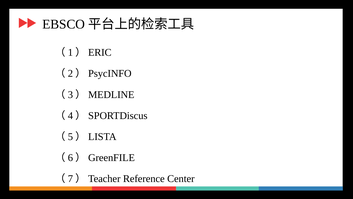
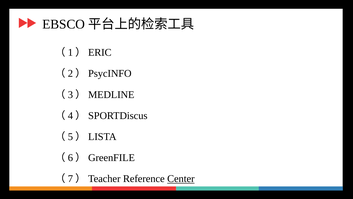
Center underline: none -> present (181, 178)
